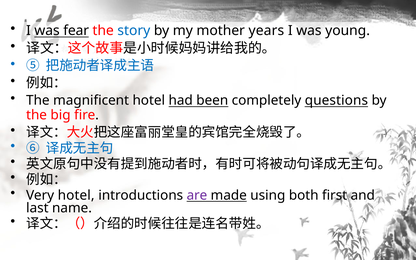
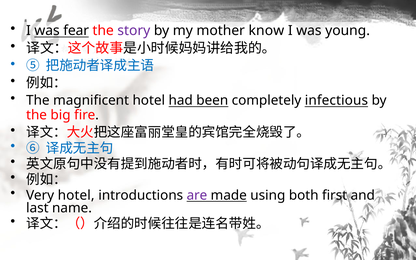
story colour: blue -> purple (134, 31)
years: years -> know (266, 31)
questions: questions -> infectious (336, 100)
